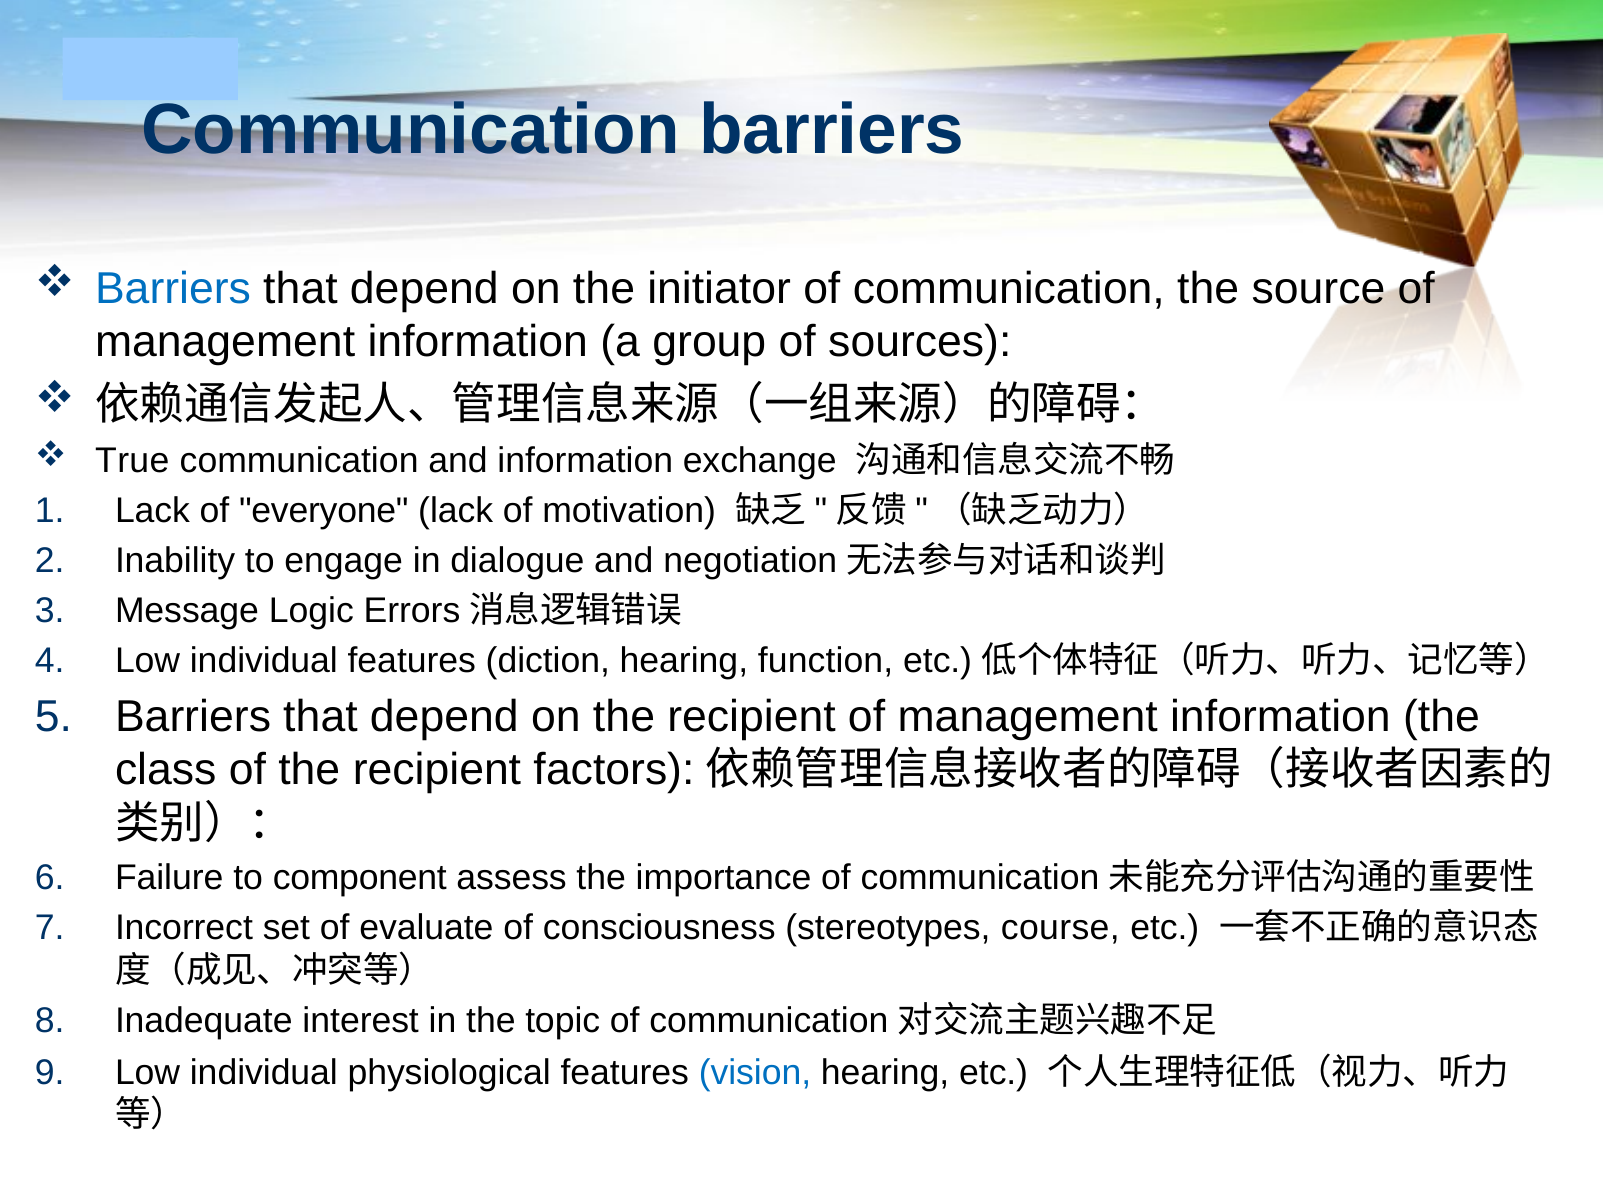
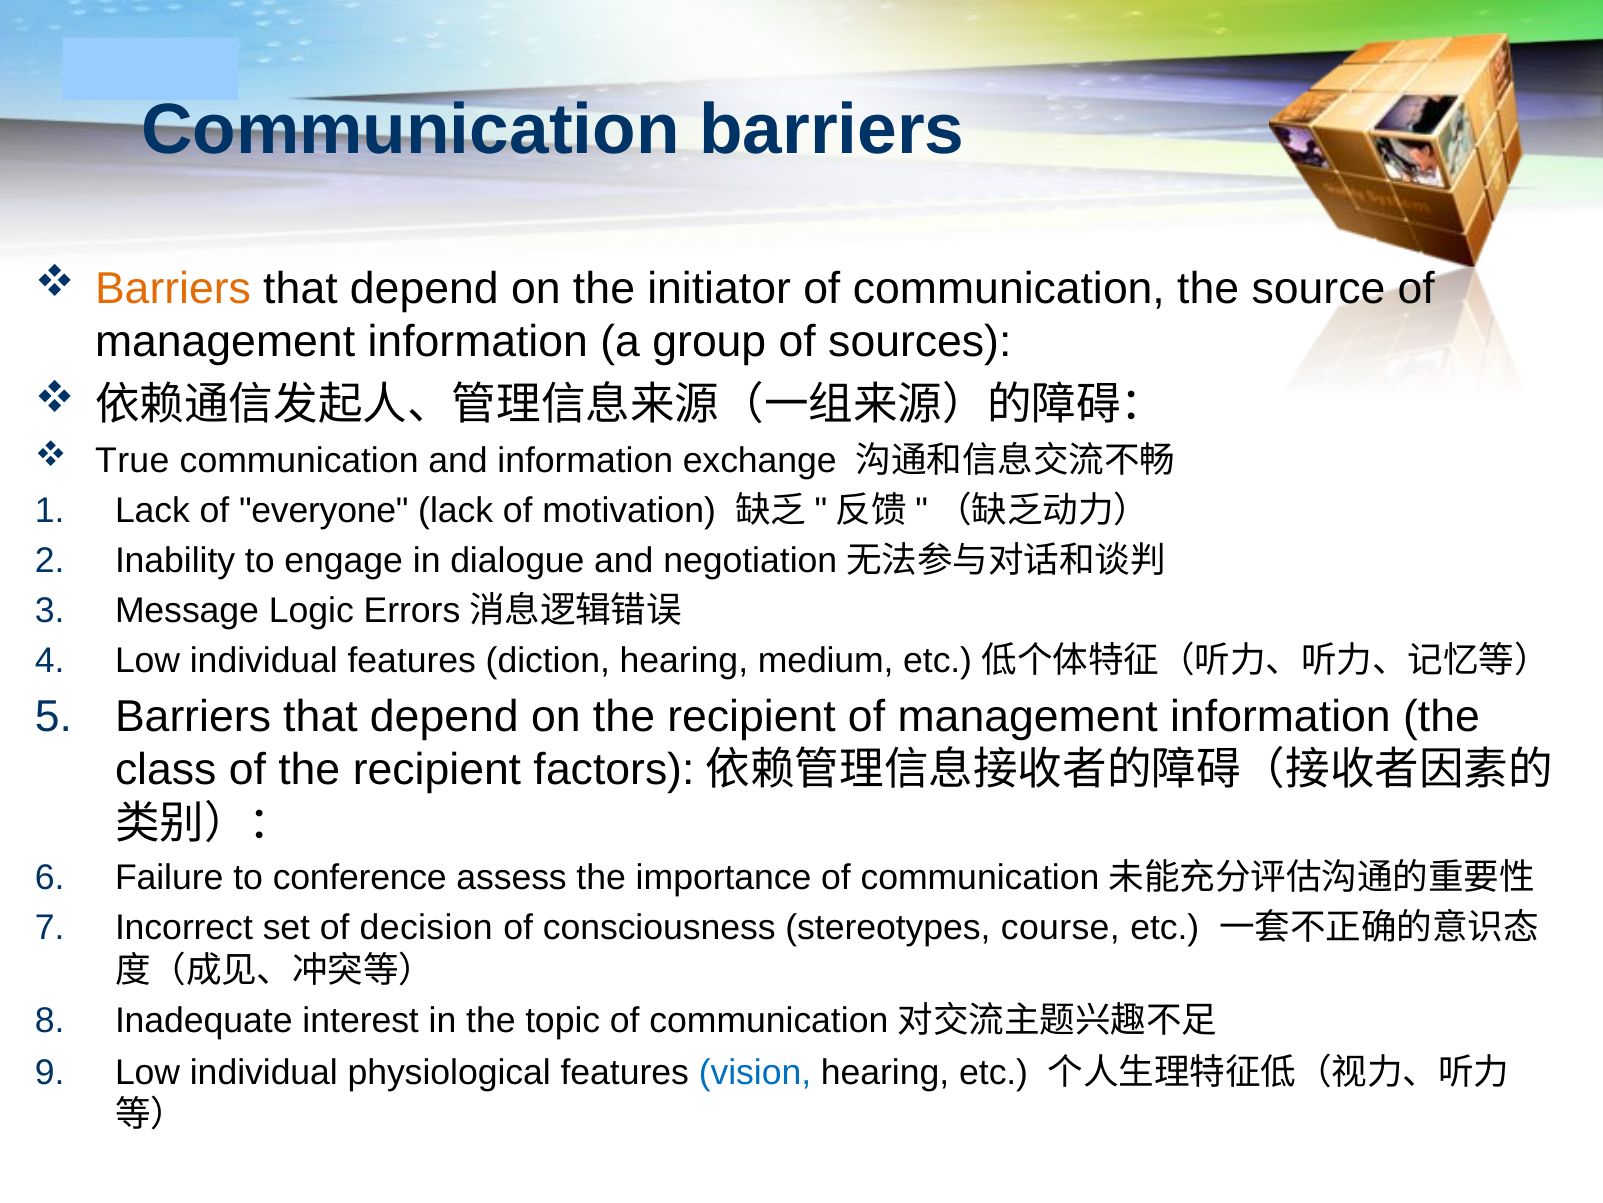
Barriers colour: blue -> orange (173, 289)
function: function -> medium (826, 660)
component: component -> conference (360, 878)
evaluate: evaluate -> decision (426, 927)
